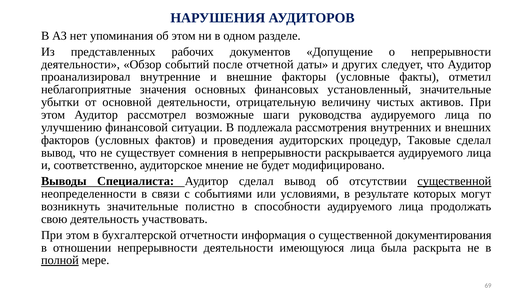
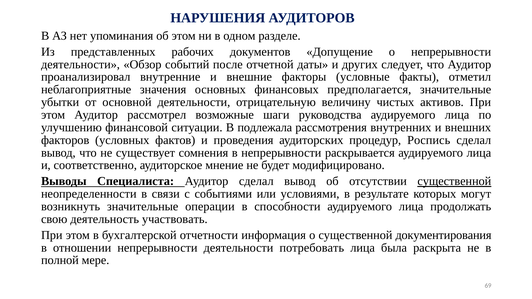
установленный: установленный -> предполагается (369, 90)
Таковые: Таковые -> Роспись (429, 140)
полистно: полистно -> операции (210, 207)
имеющуюся: имеющуюся -> потребовать (312, 248)
полной underline: present -> none (60, 261)
